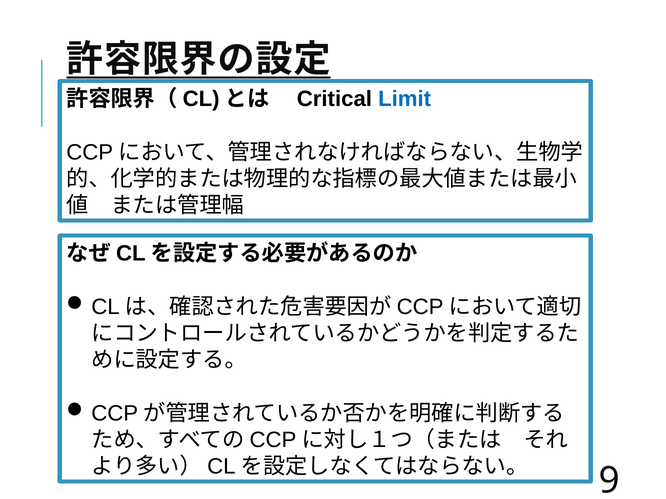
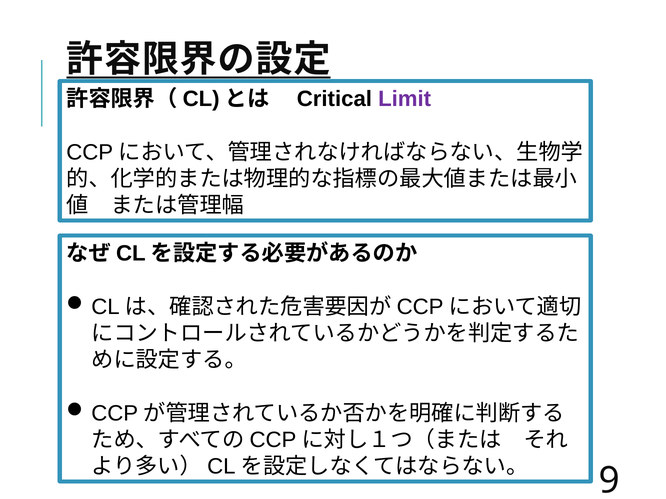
Limit colour: blue -> purple (405, 99)
